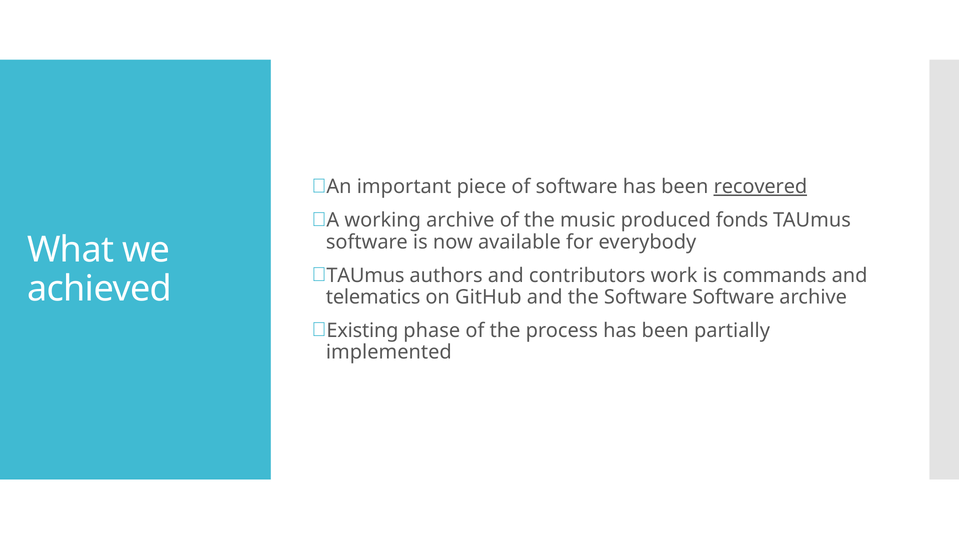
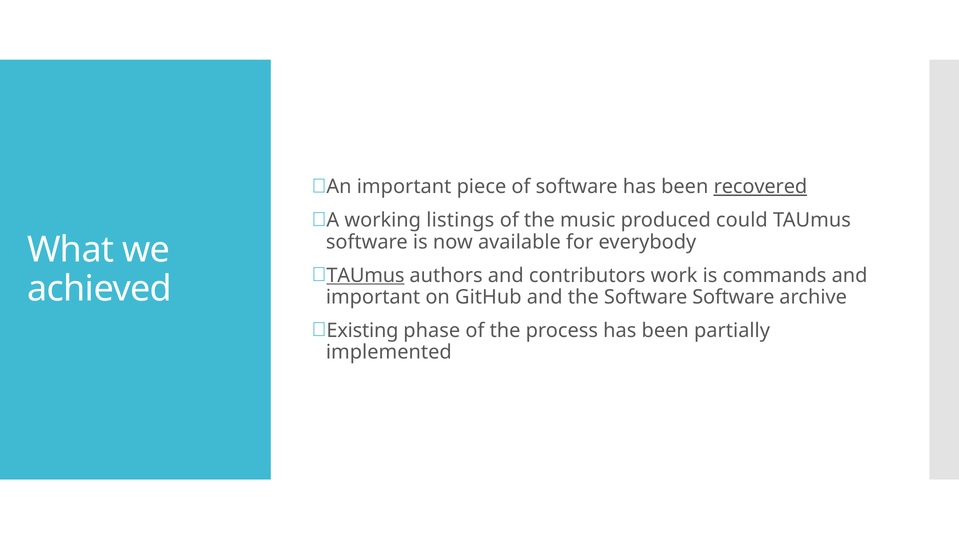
working archive: archive -> listings (460, 220)
fonds: fonds -> could (742, 220)
TAUmus underline: none -> present (365, 275)
telematics: telematics -> important (373, 297)
